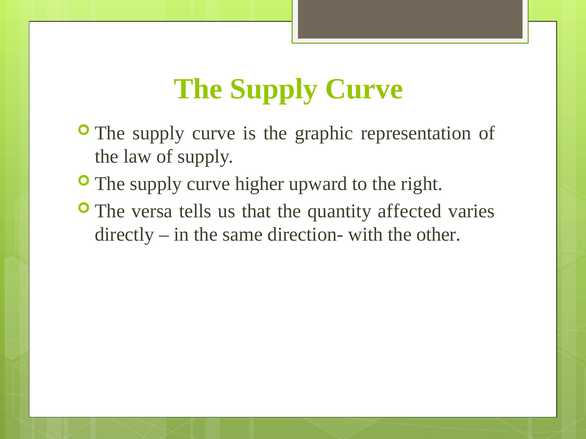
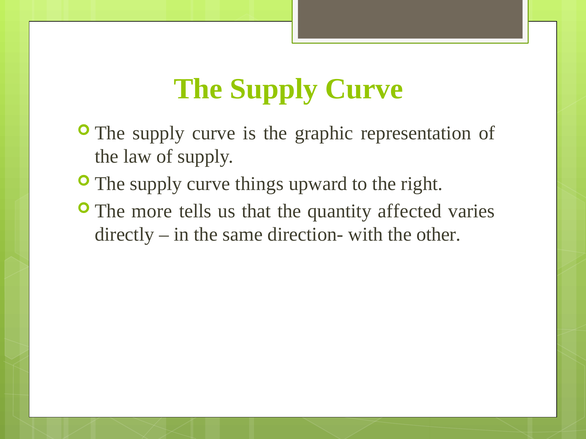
higher: higher -> things (259, 184)
versa: versa -> more (152, 211)
